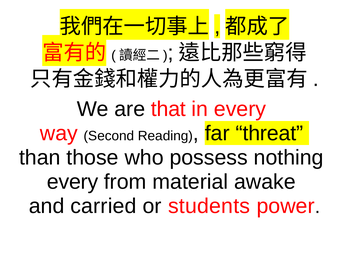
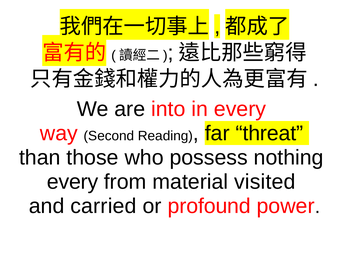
that: that -> into (168, 109)
awake: awake -> visited (265, 182)
students: students -> profound (209, 206)
